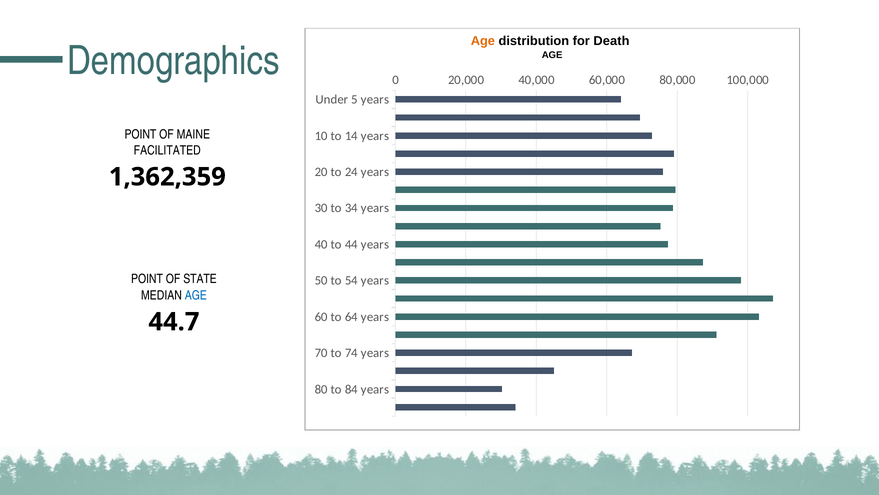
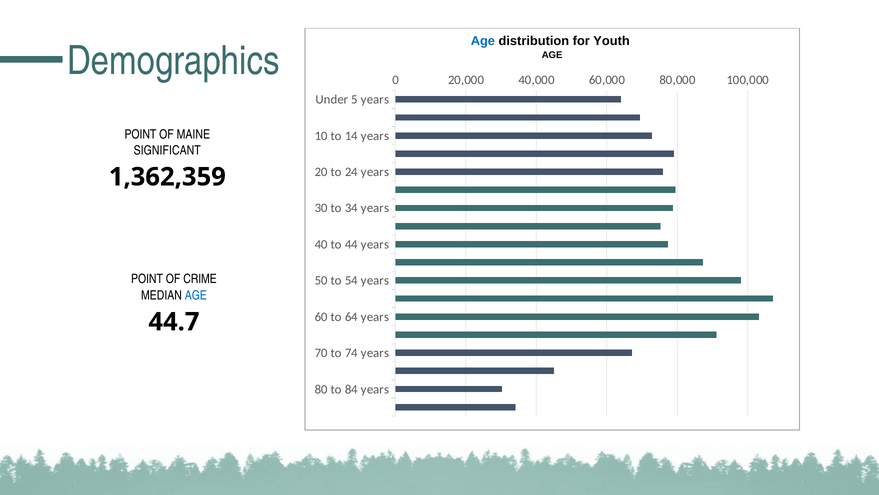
Age colour: orange -> blue (483, 41)
Death: Death -> Youth (612, 41)
FACILITATED: FACILITATED -> SIGNIFICANT (167, 151)
STATE: STATE -> CRIME (200, 279)
